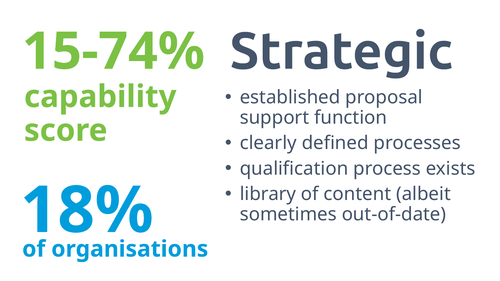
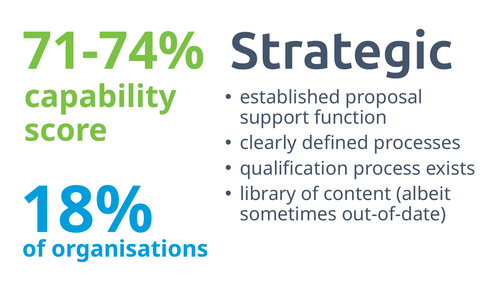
15-74%: 15-74% -> 71-74% (113, 52)
